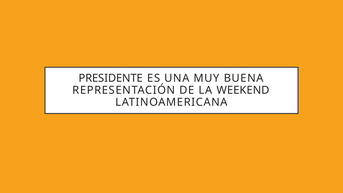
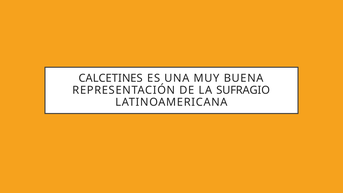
PRESIDENTE: PRESIDENTE -> CALCETINES (111, 78)
WEEKEND: WEEKEND -> SUFRAGIO (243, 90)
